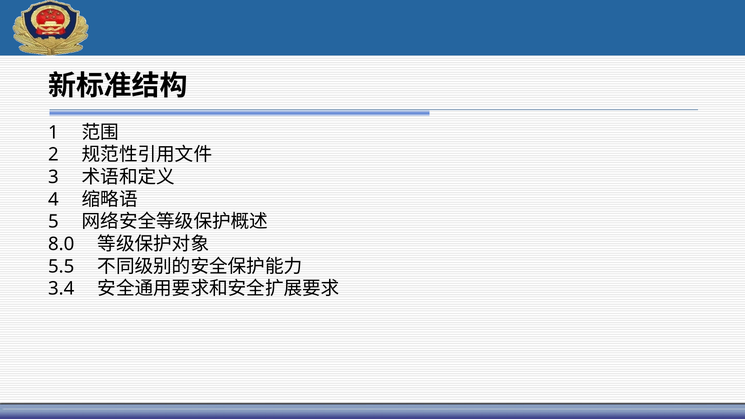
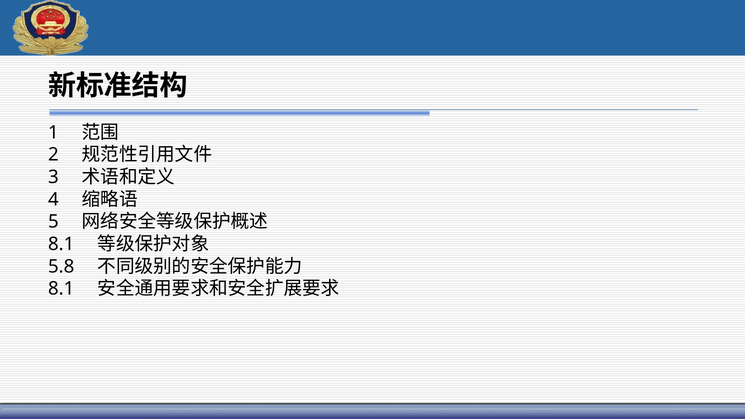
8.0: 8.0 -> 8.1 (61, 244)
5.5: 5.5 -> 5.8 (61, 266)
3.4: 3.4 -> 8.1 (61, 289)
